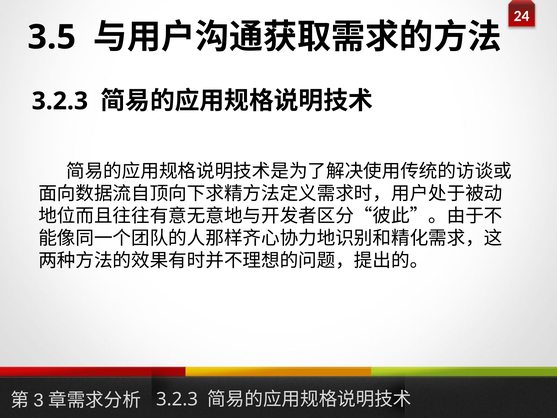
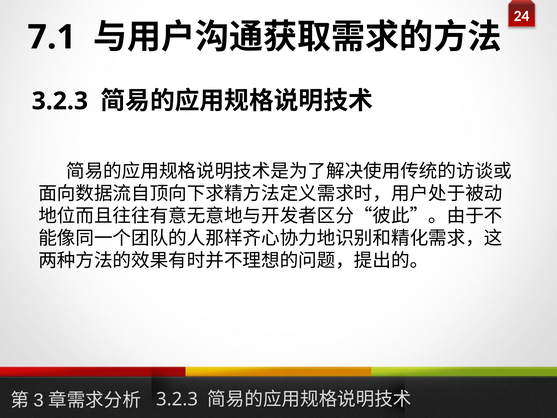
3.5: 3.5 -> 7.1 (52, 37)
